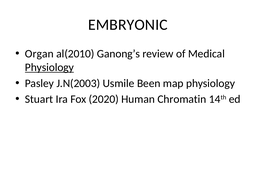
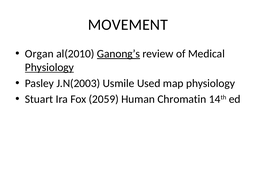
EMBRYONIC: EMBRYONIC -> MOVEMENT (128, 25)
Ganong’s underline: none -> present (118, 54)
Been: Been -> Used (149, 83)
2020: 2020 -> 2059 (104, 99)
